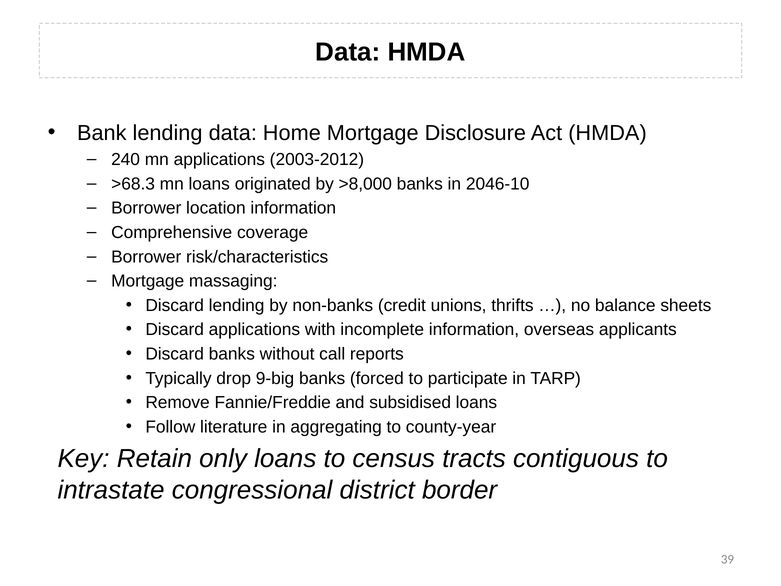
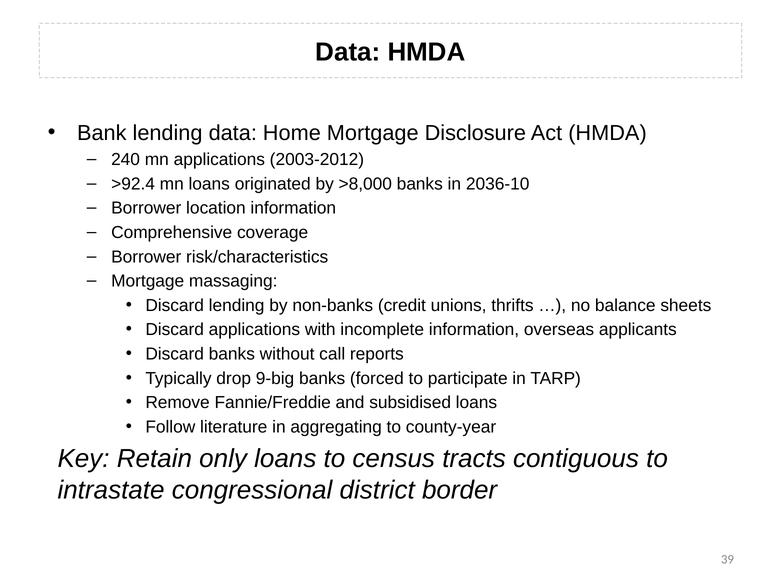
>68.3: >68.3 -> >92.4 (133, 184)
2046-10: 2046-10 -> 2036-10 (498, 184)
